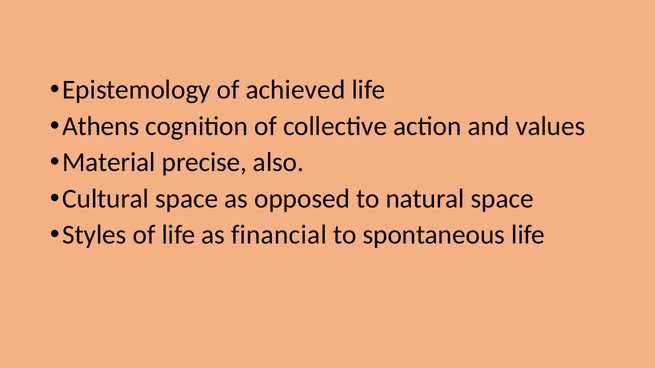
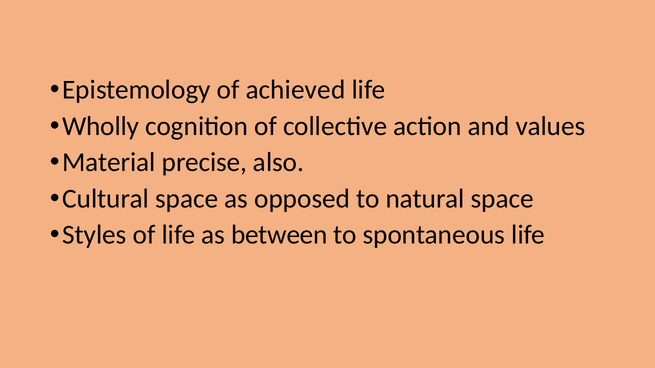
Athens: Athens -> Wholly (101, 126)
financial: financial -> between (279, 235)
